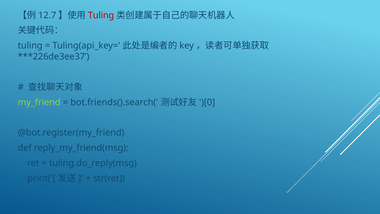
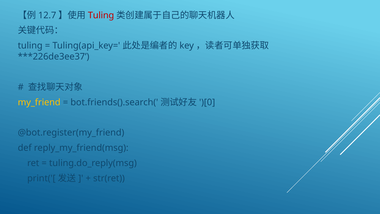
my_friend colour: light green -> yellow (39, 102)
